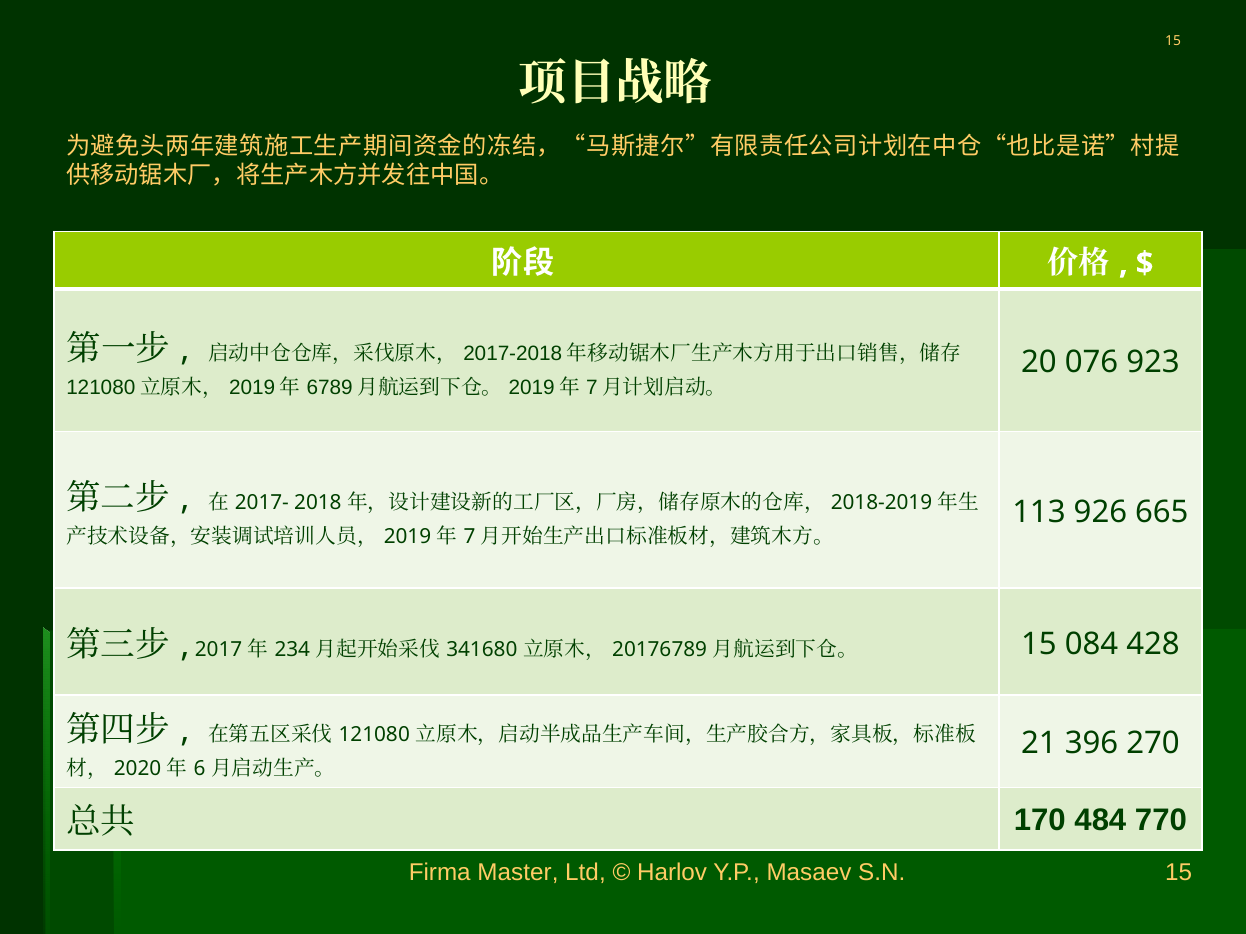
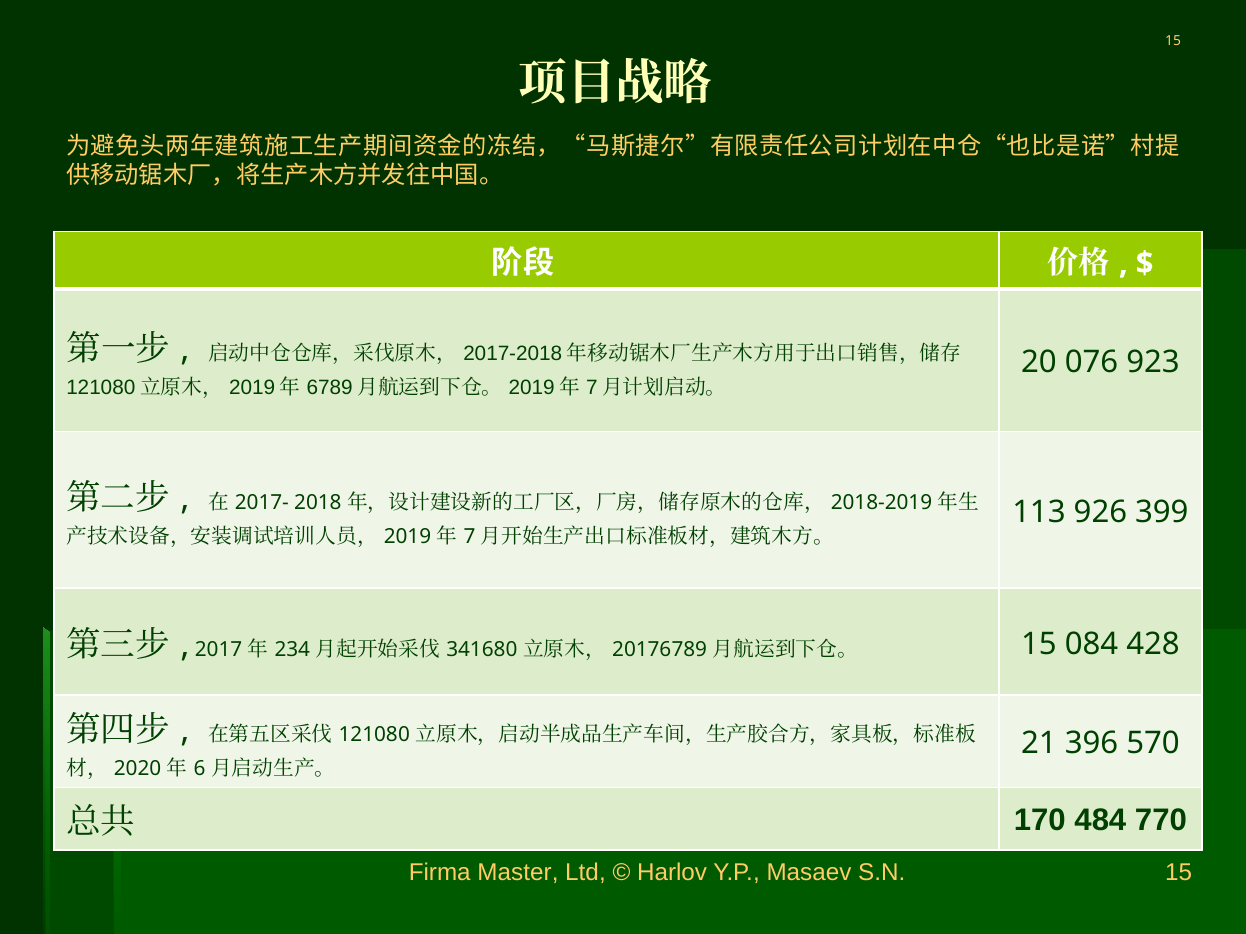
665: 665 -> 399 (1162, 512)
270: 270 -> 570 (1153, 744)
